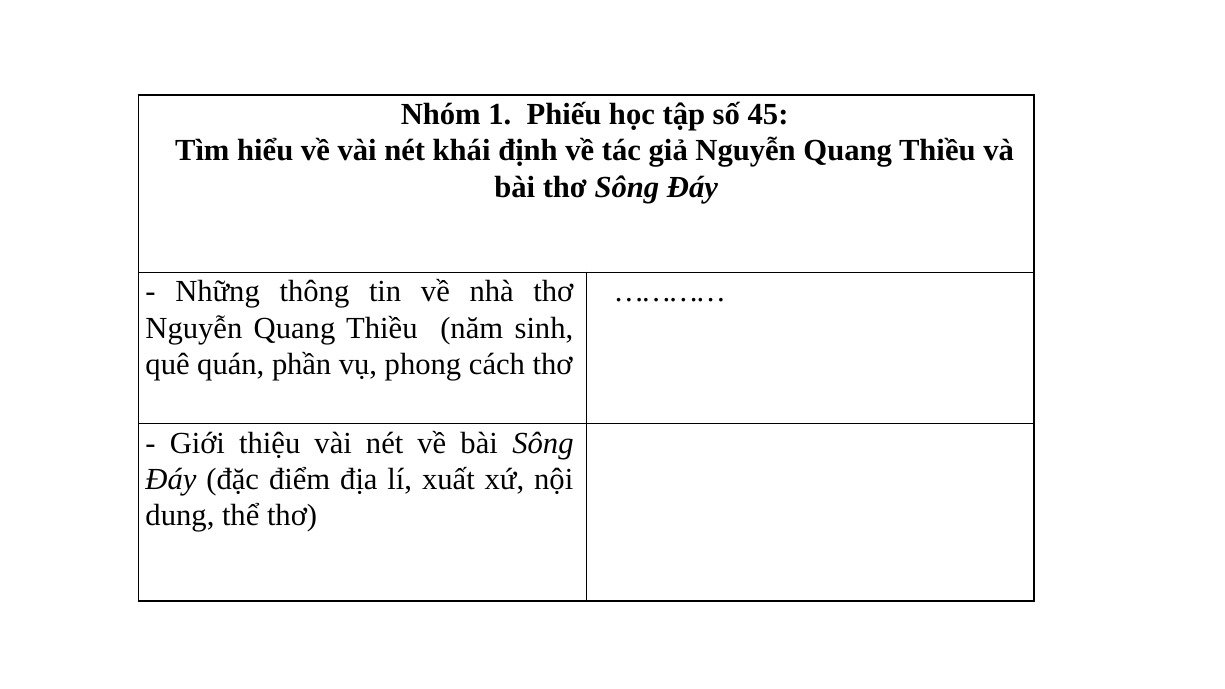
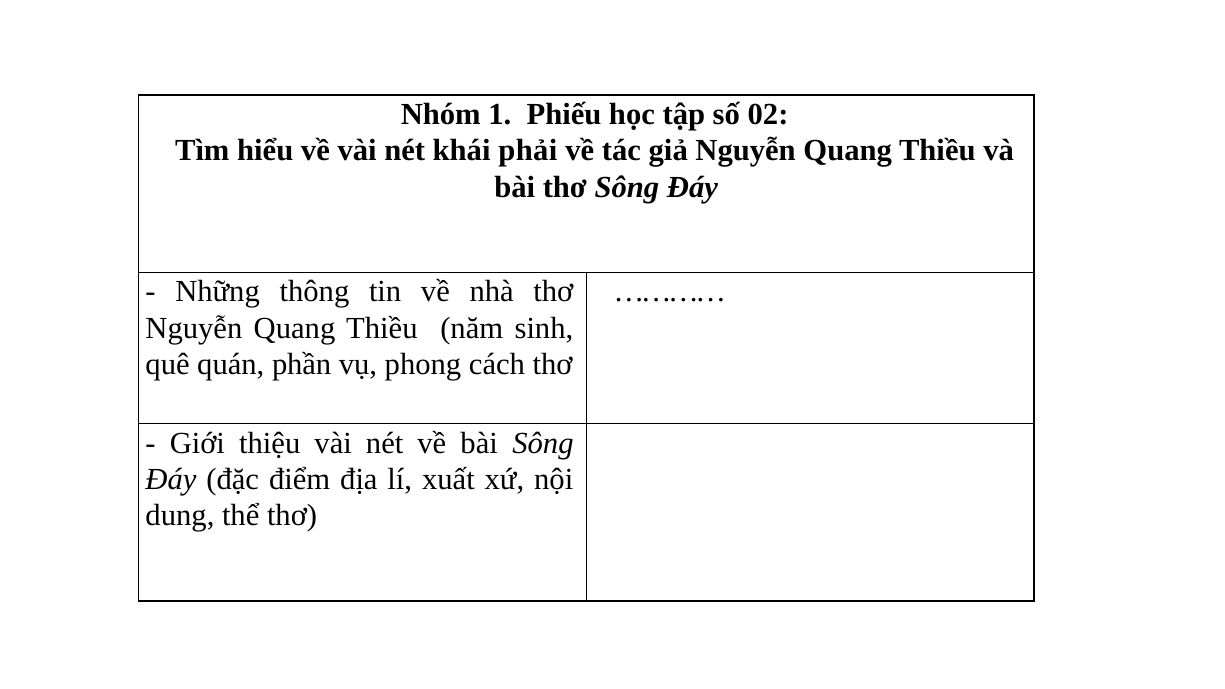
45: 45 -> 02 (768, 114)
định: định -> phải (528, 151)
